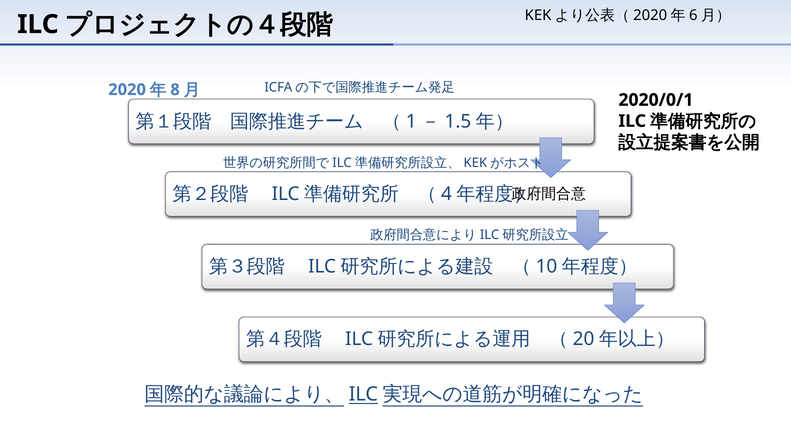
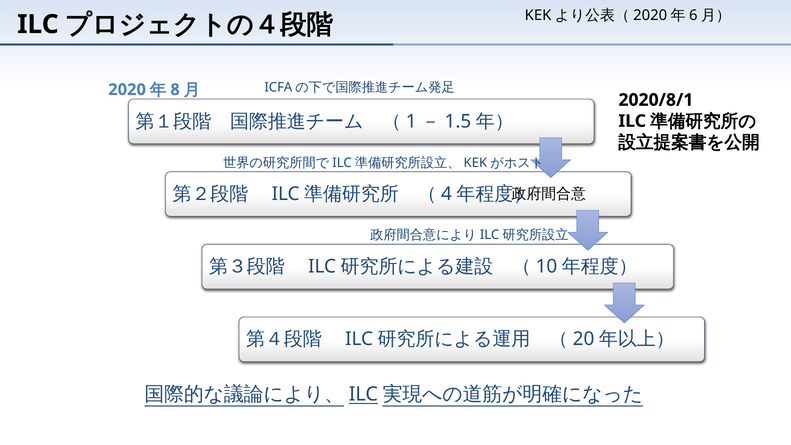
2020/0/1: 2020/0/1 -> 2020/8/1 (656, 100)
